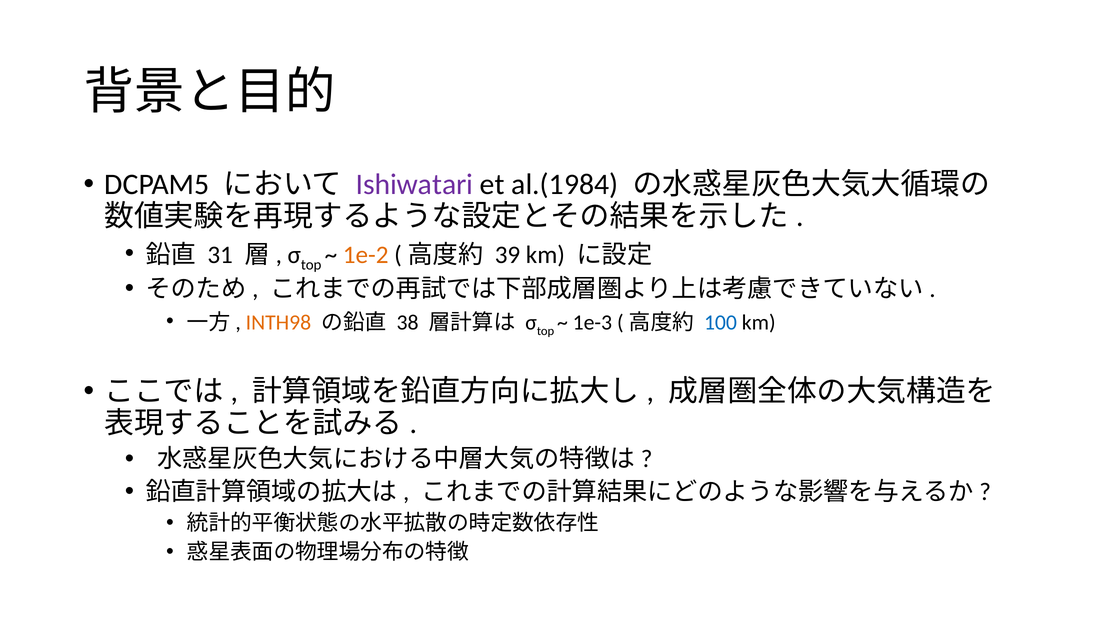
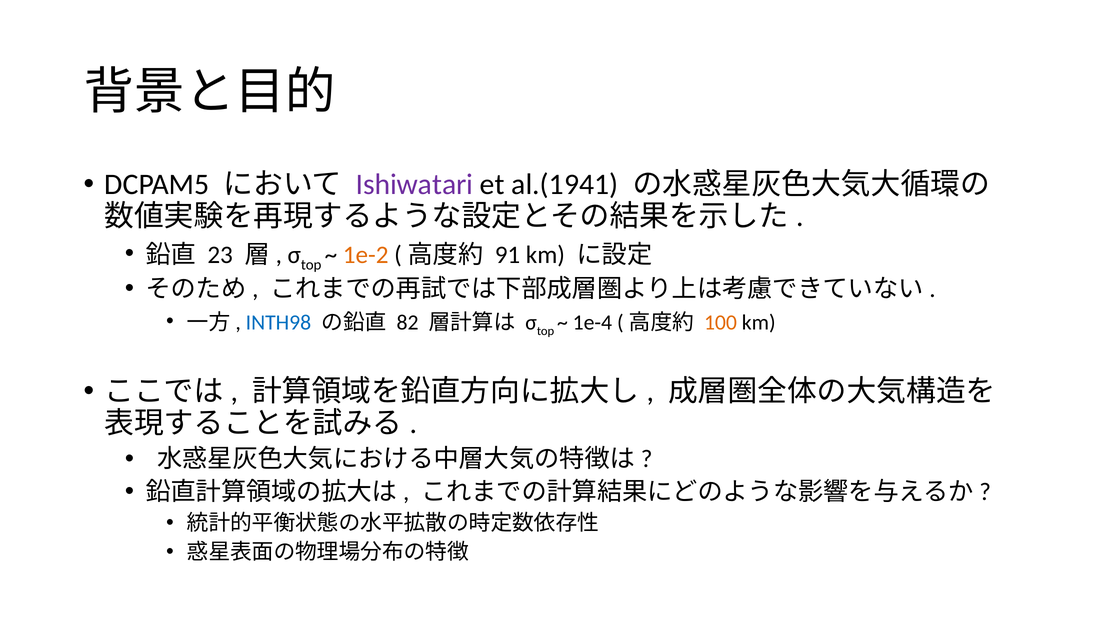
al.(1984: al.(1984 -> al.(1941 (565, 185)
31: 31 -> 23 (220, 255)
39: 39 -> 91 (507, 255)
INTH98 colour: orange -> blue (278, 323)
38: 38 -> 82 (408, 323)
1e-3: 1e-3 -> 1e-4 (592, 323)
100 colour: blue -> orange (720, 323)
